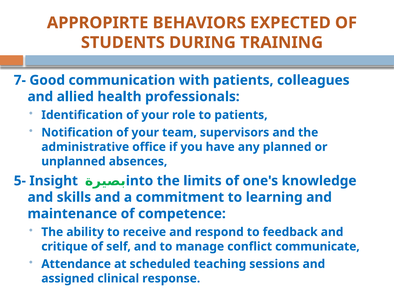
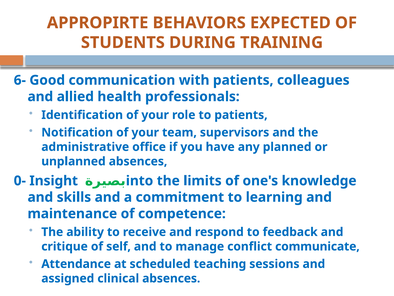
7-: 7- -> 6- (20, 80)
5-: 5- -> 0- (20, 180)
clinical response: response -> absences (171, 278)
